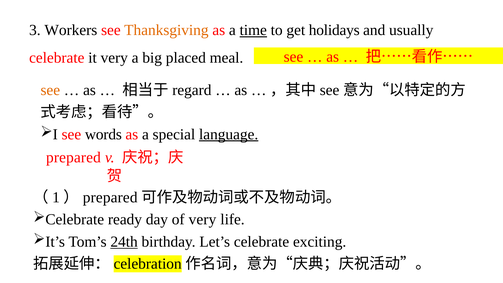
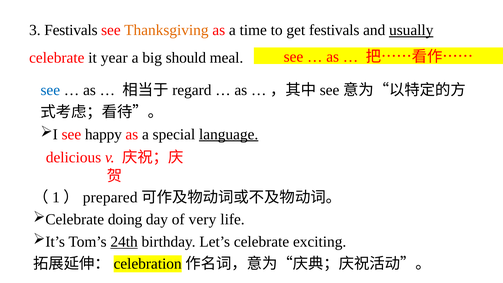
3 Workers: Workers -> Festivals (71, 30)
time underline: present -> none (253, 30)
get holidays: holidays -> festivals (334, 30)
usually underline: none -> present (411, 30)
it very: very -> year (114, 58)
placed: placed -> should (186, 58)
see colour: orange -> blue (50, 90)
words: words -> happy (103, 134)
prepared: prepared -> delicious (74, 158)
ready: ready -> doing (125, 220)
